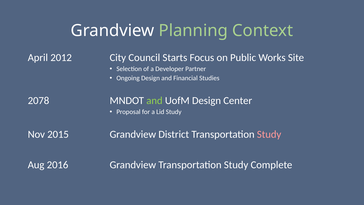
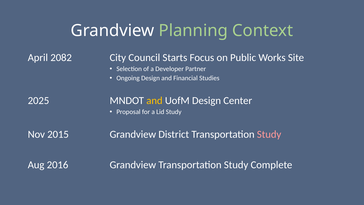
2012: 2012 -> 2082 (61, 57)
2078: 2078 -> 2025 (38, 101)
and colour: light green -> yellow (154, 101)
